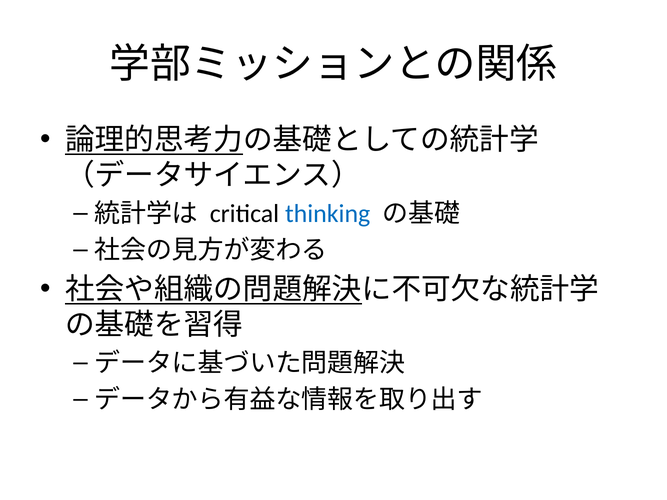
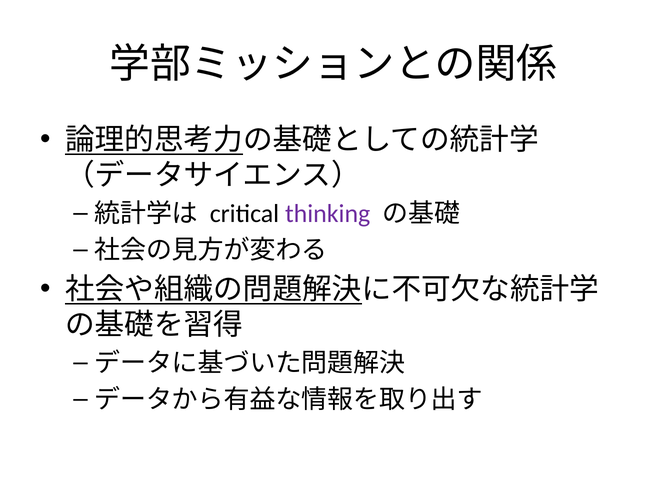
thinking colour: blue -> purple (328, 214)
